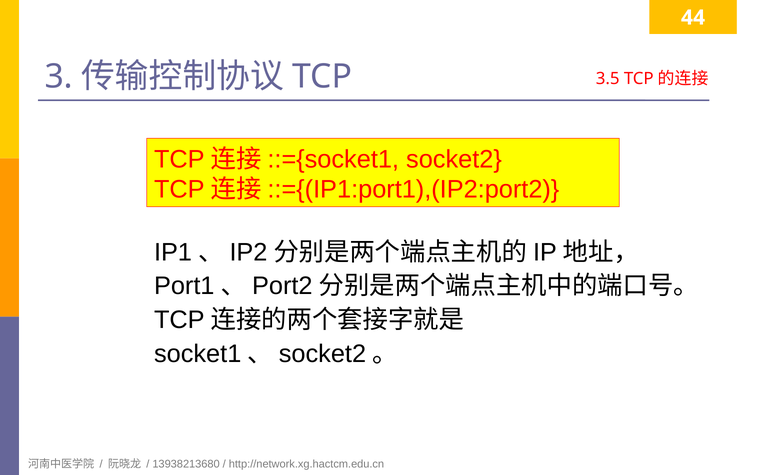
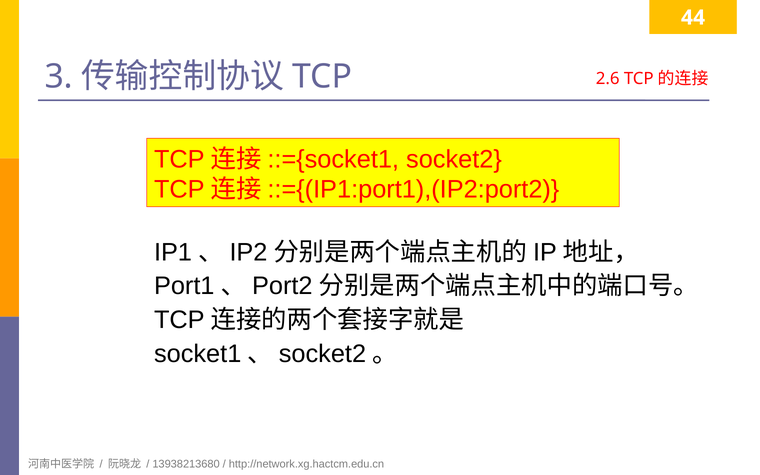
3.5: 3.5 -> 2.6 (608, 79)
